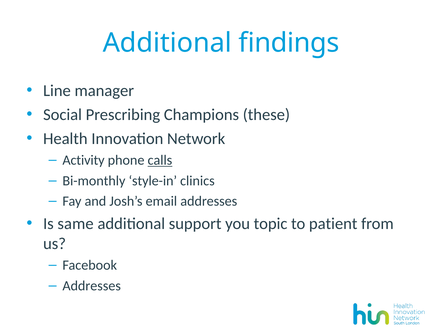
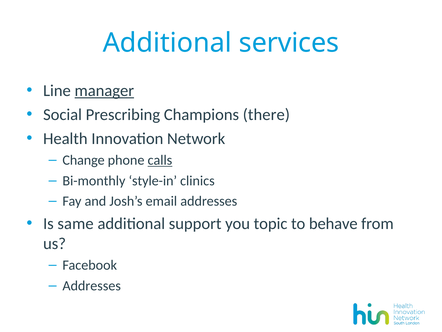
findings: findings -> services (289, 43)
manager underline: none -> present (104, 91)
these: these -> there (266, 115)
Activity: Activity -> Change (84, 160)
patient: patient -> behave (333, 223)
